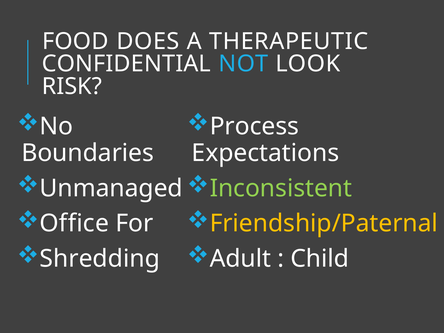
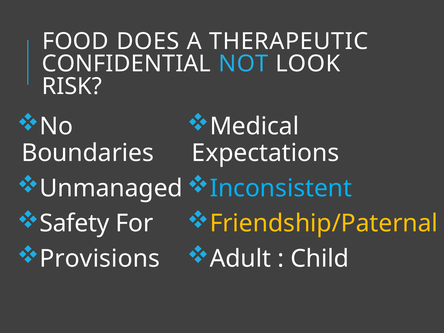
Process: Process -> Medical (254, 126)
Inconsistent colour: light green -> light blue (281, 188)
Office: Office -> Safety (74, 224)
Shredding: Shredding -> Provisions (100, 259)
